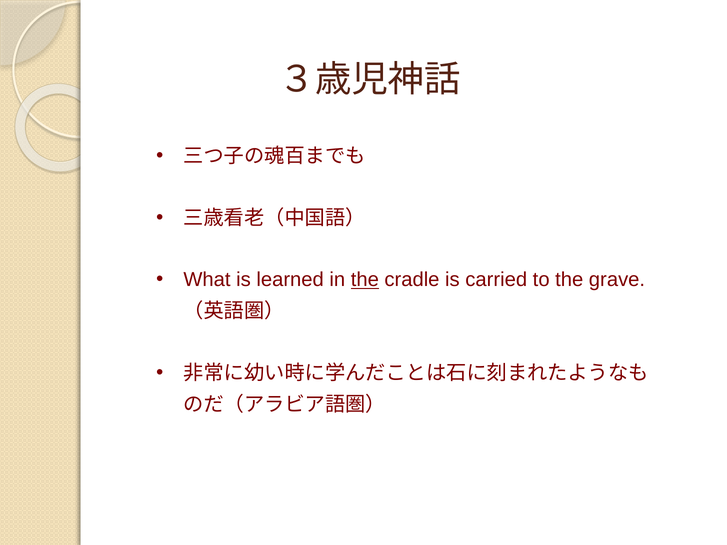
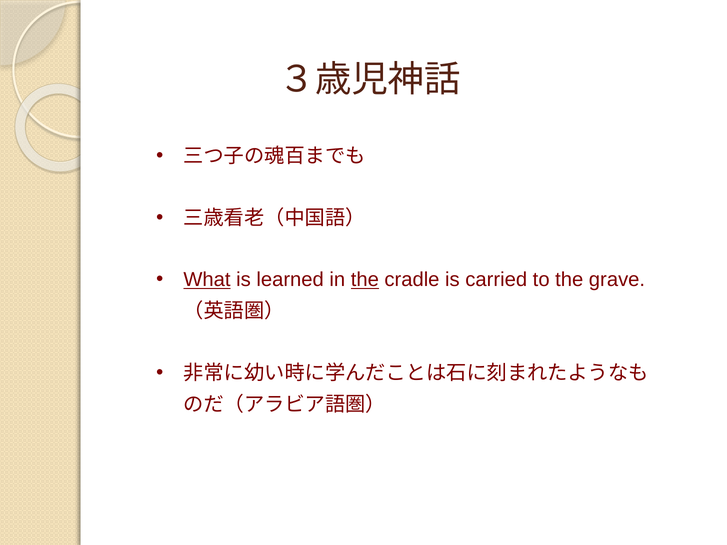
What underline: none -> present (207, 280)
